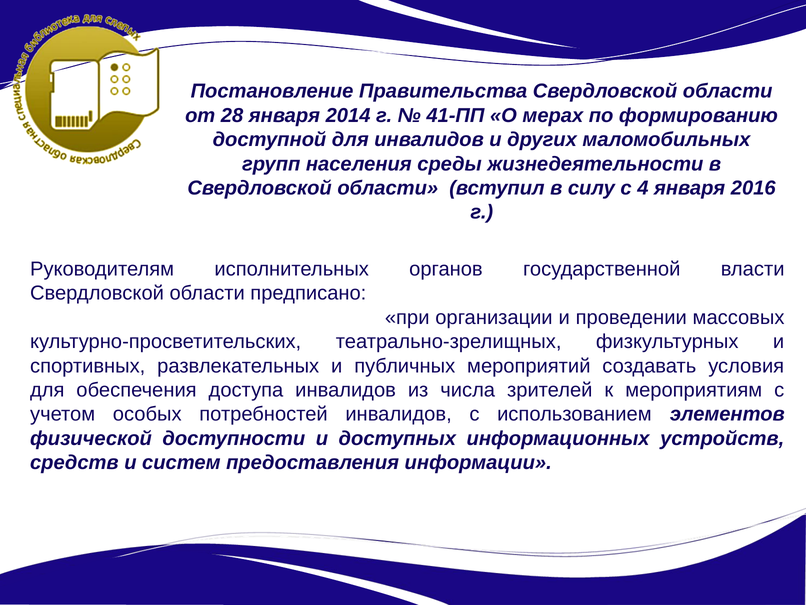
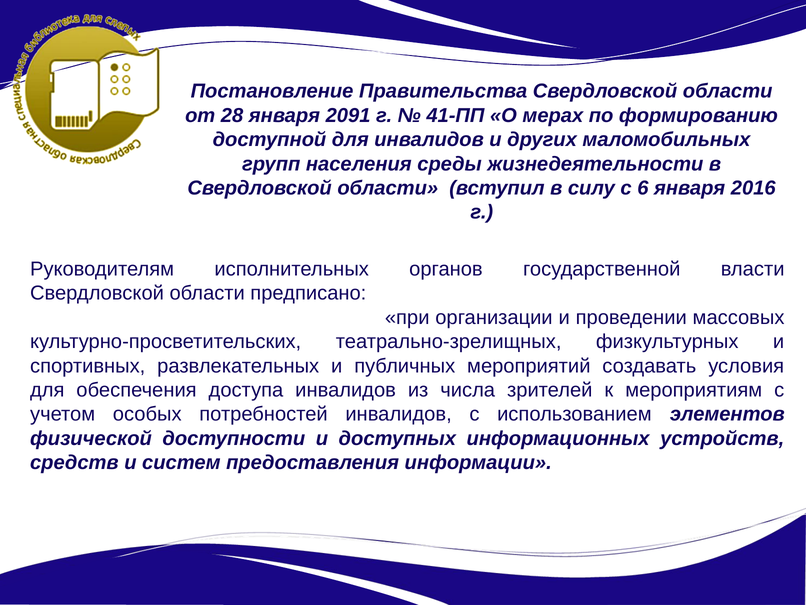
2014: 2014 -> 2091 (348, 115)
4: 4 -> 6 (643, 188)
